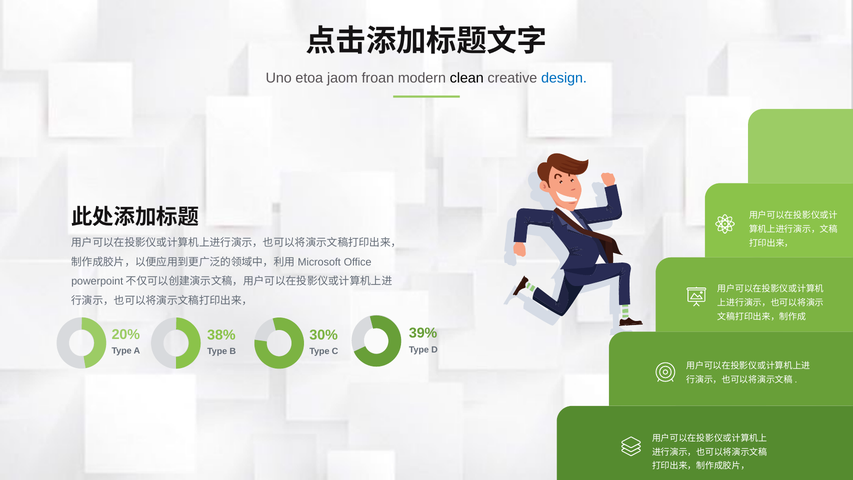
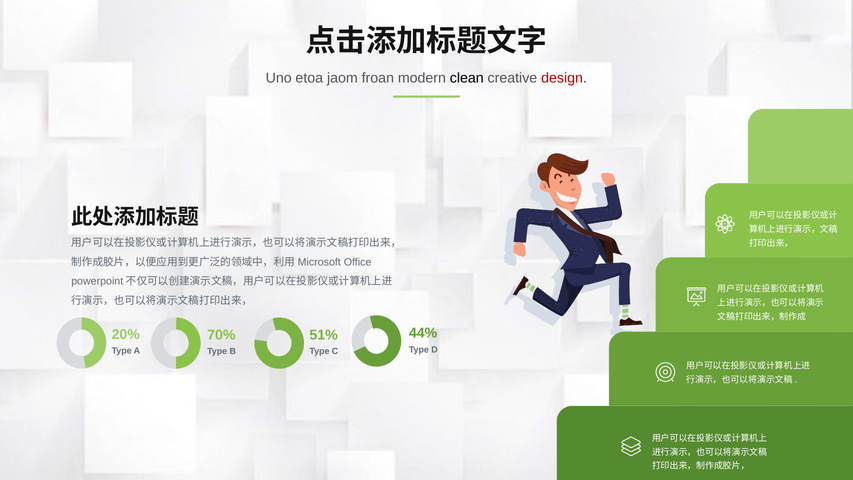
design colour: blue -> red (564, 78)
39%: 39% -> 44% (423, 333)
30%: 30% -> 51% (324, 335)
38%: 38% -> 70% (221, 335)
